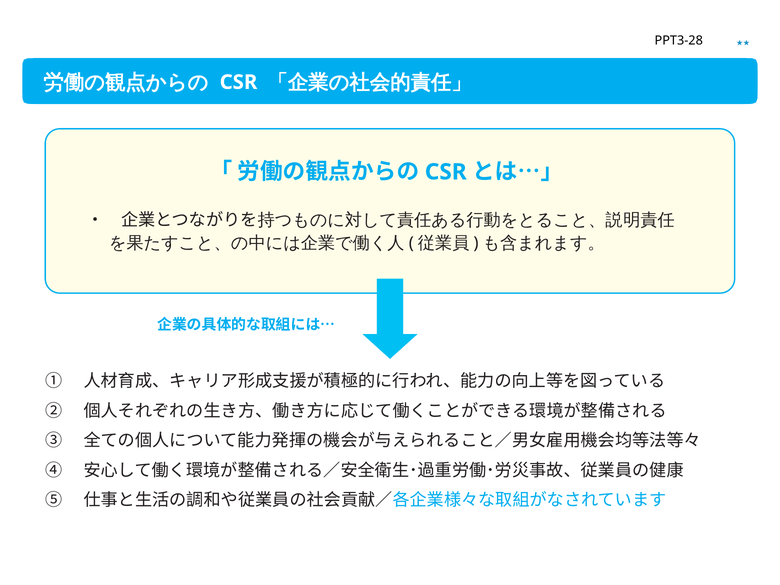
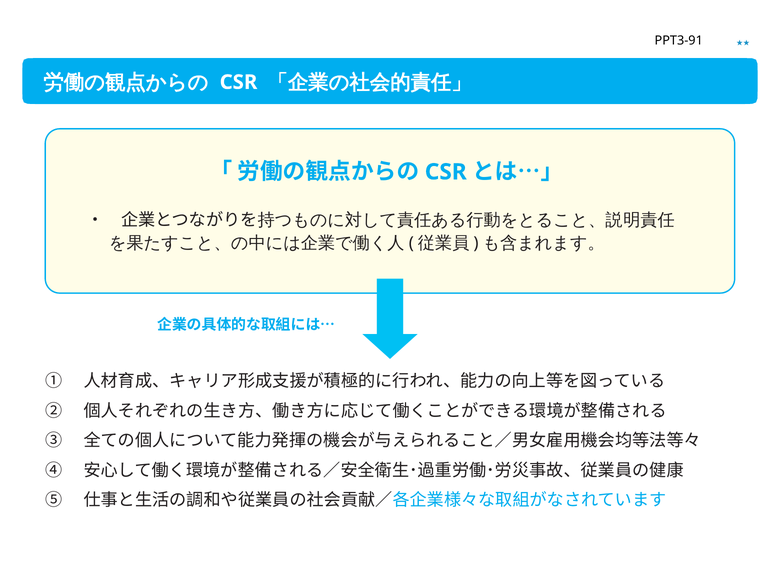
PPT3-28: PPT3-28 -> PPT3-91 (679, 41)
